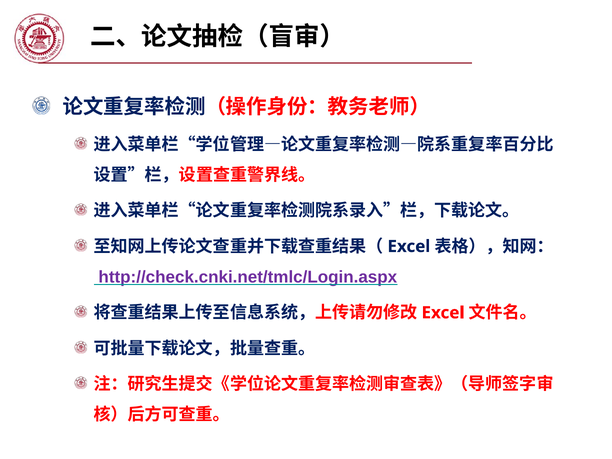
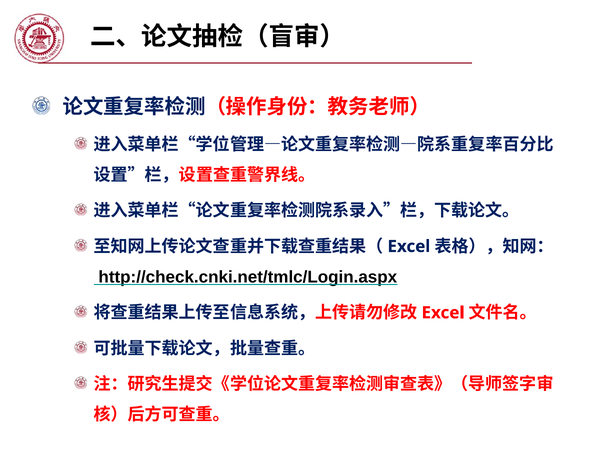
http://check.cnki.net/tmlc/Login.aspx colour: purple -> black (248, 277)
